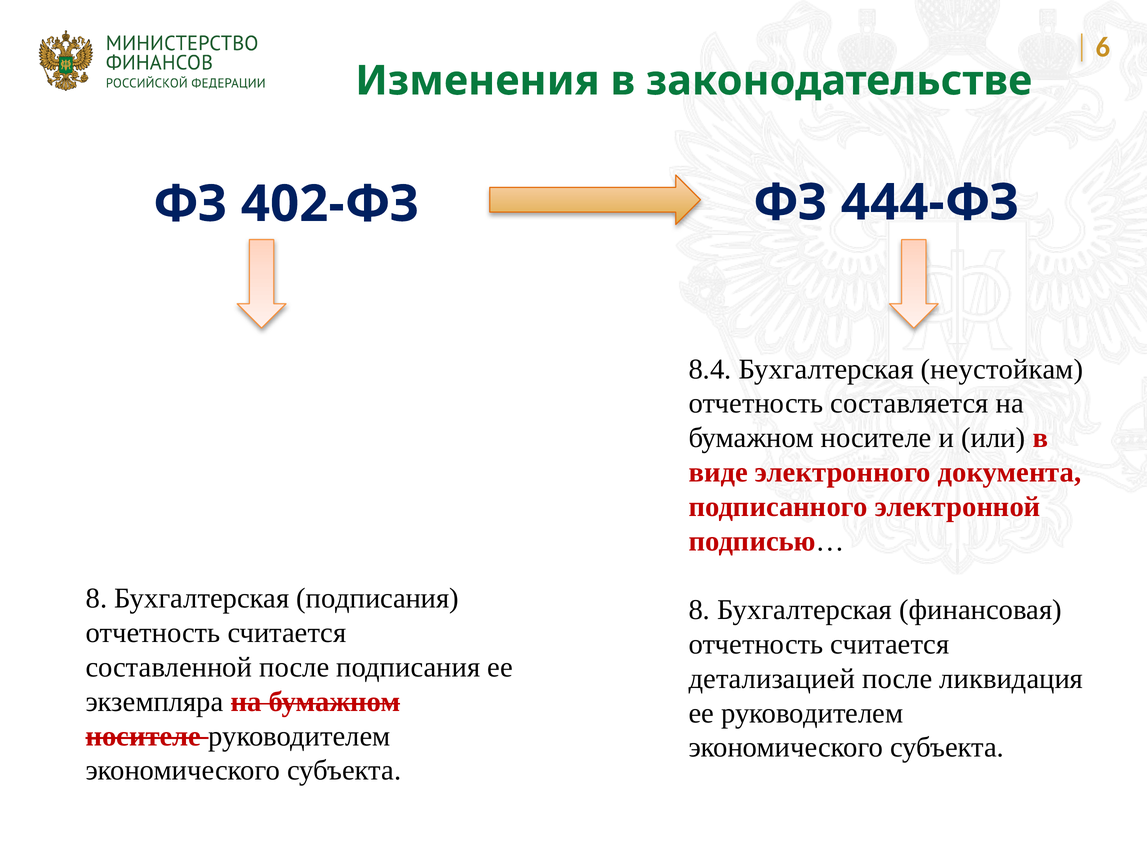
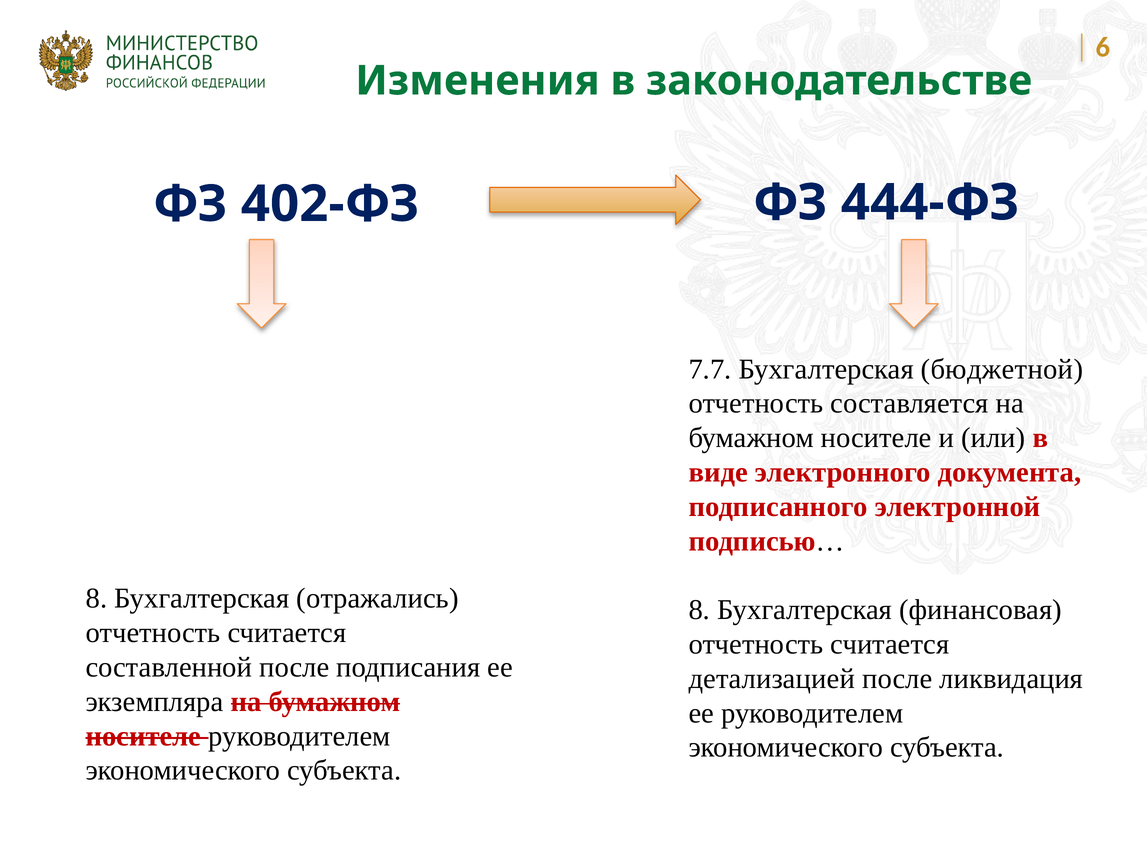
8.4: 8.4 -> 7.7 (710, 369)
неустойкам: неустойкам -> бюджетной (1002, 369)
Бухгалтерская подписания: подписания -> отражались (378, 599)
